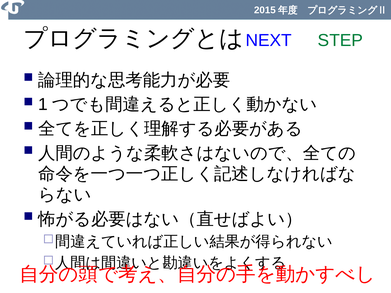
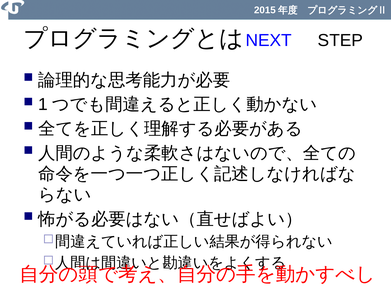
STEP colour: green -> black (340, 41)
